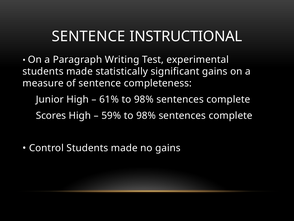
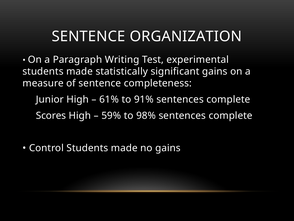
INSTRUCTIONAL: INSTRUCTIONAL -> ORGANIZATION (186, 36)
61% to 98%: 98% -> 91% (144, 99)
